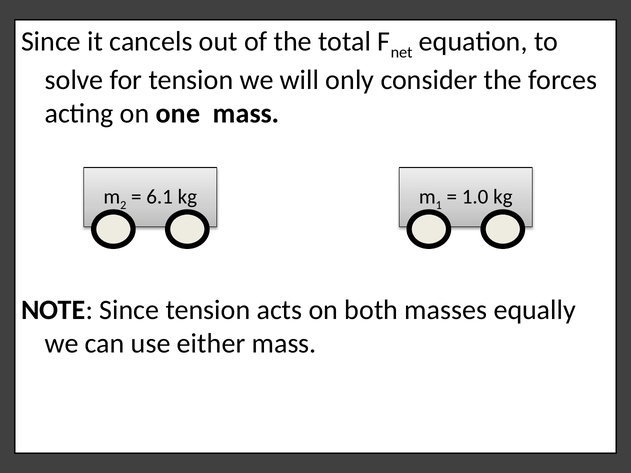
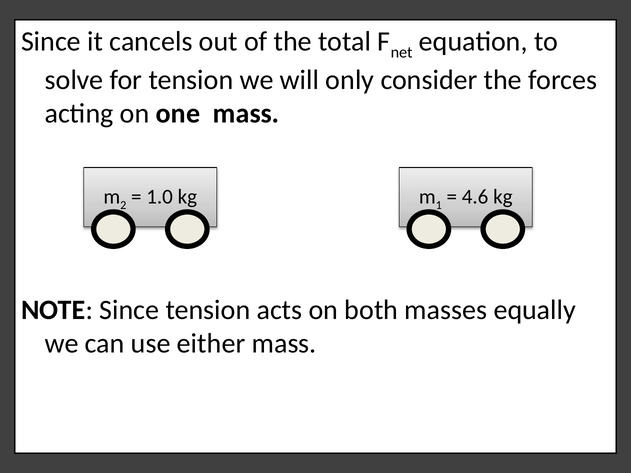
6.1: 6.1 -> 1.0 (160, 197)
1.0: 1.0 -> 4.6 (475, 197)
